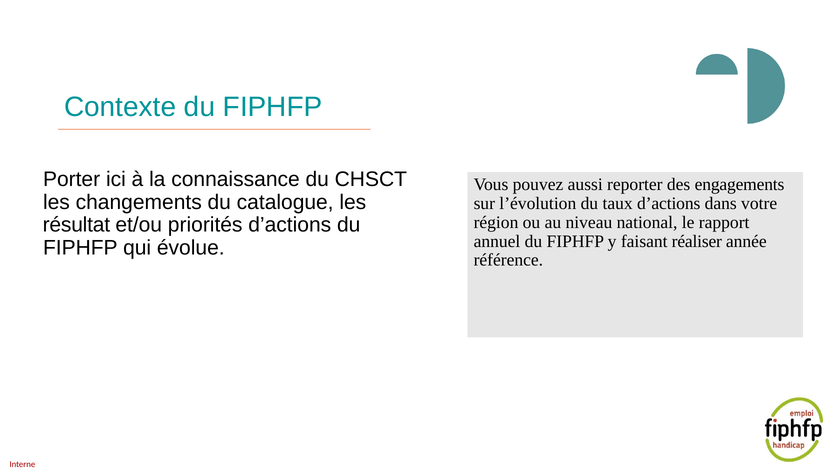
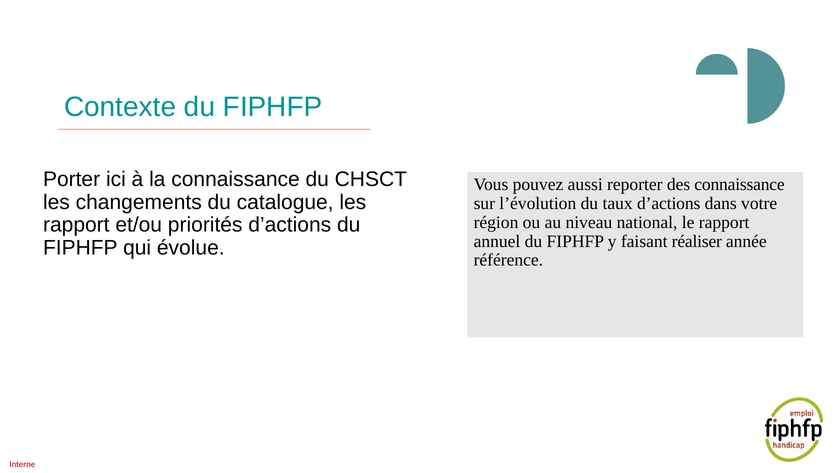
des engagements: engagements -> connaissance (740, 184)
résultat: résultat -> rapport (76, 225)
